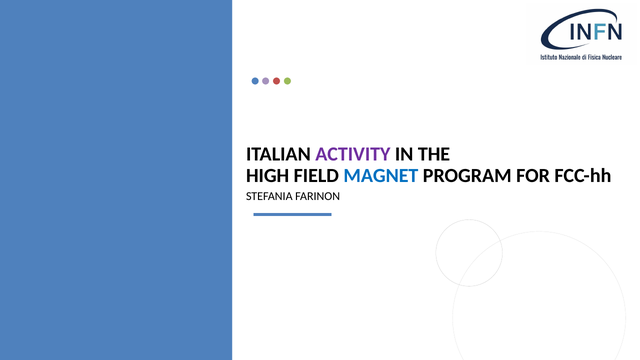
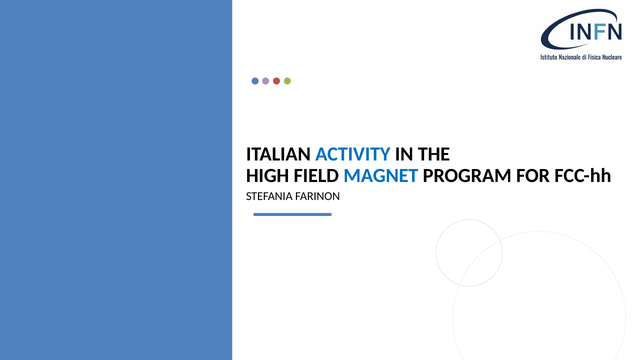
ACTIVITY colour: purple -> blue (353, 154)
